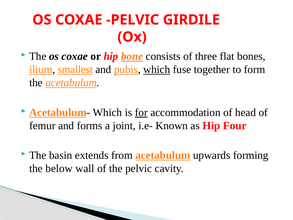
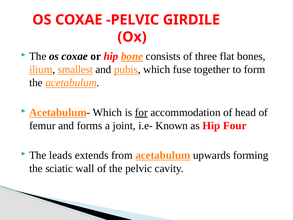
which underline: present -> none (157, 69)
basin: basin -> leads (61, 155)
below: below -> sciatic (59, 168)
